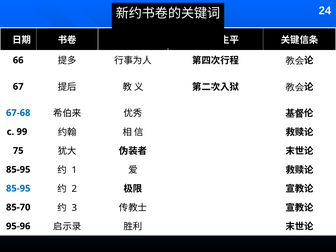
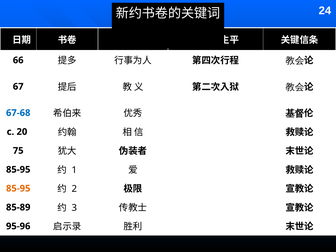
99: 99 -> 20 (22, 132)
85-95 colour: blue -> orange (18, 188)
85-70: 85-70 -> 85-89 (18, 207)
